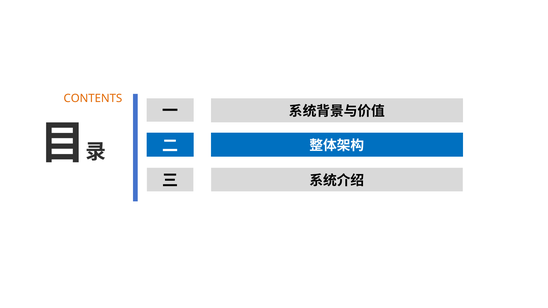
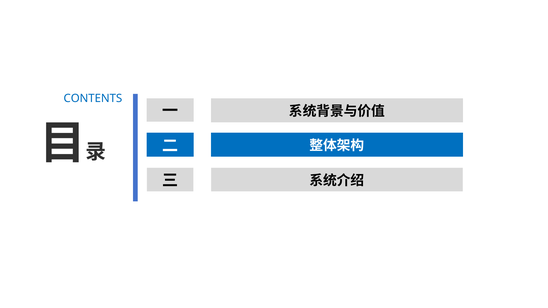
CONTENTS colour: orange -> blue (93, 99)
